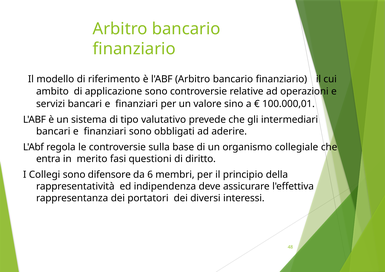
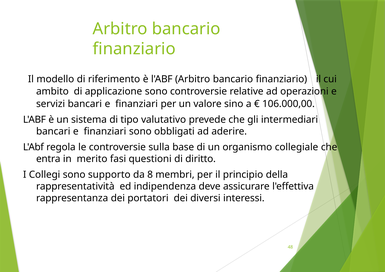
100.000,01: 100.000,01 -> 106.000,00 (288, 104)
difensore: difensore -> supporto (109, 175)
6: 6 -> 8 (150, 175)
